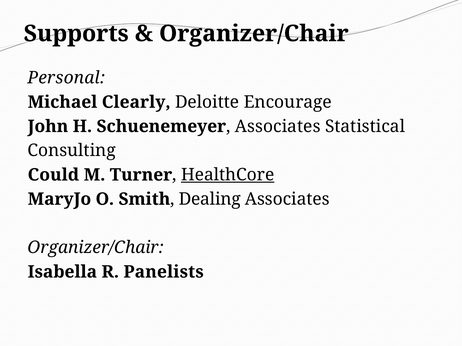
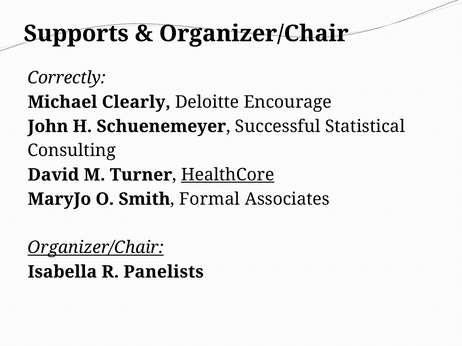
Personal: Personal -> Correctly (67, 78)
Schuenemeyer Associates: Associates -> Successful (278, 127)
Could: Could -> David (53, 175)
Dealing: Dealing -> Formal (210, 199)
Organizer/Chair underline: none -> present (96, 248)
